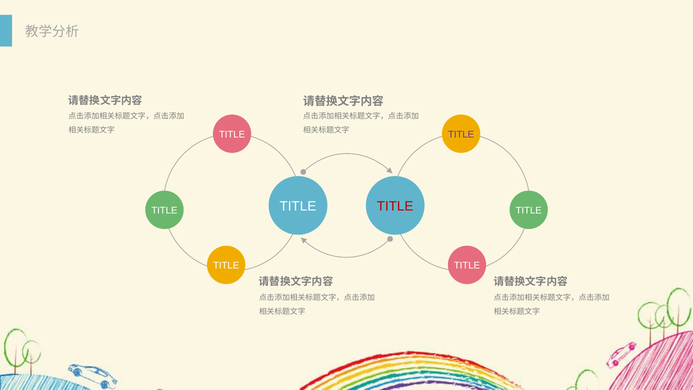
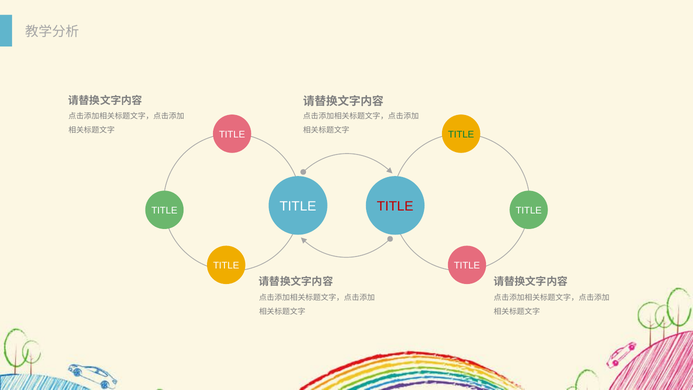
TITLE colour: purple -> green (461, 134)
